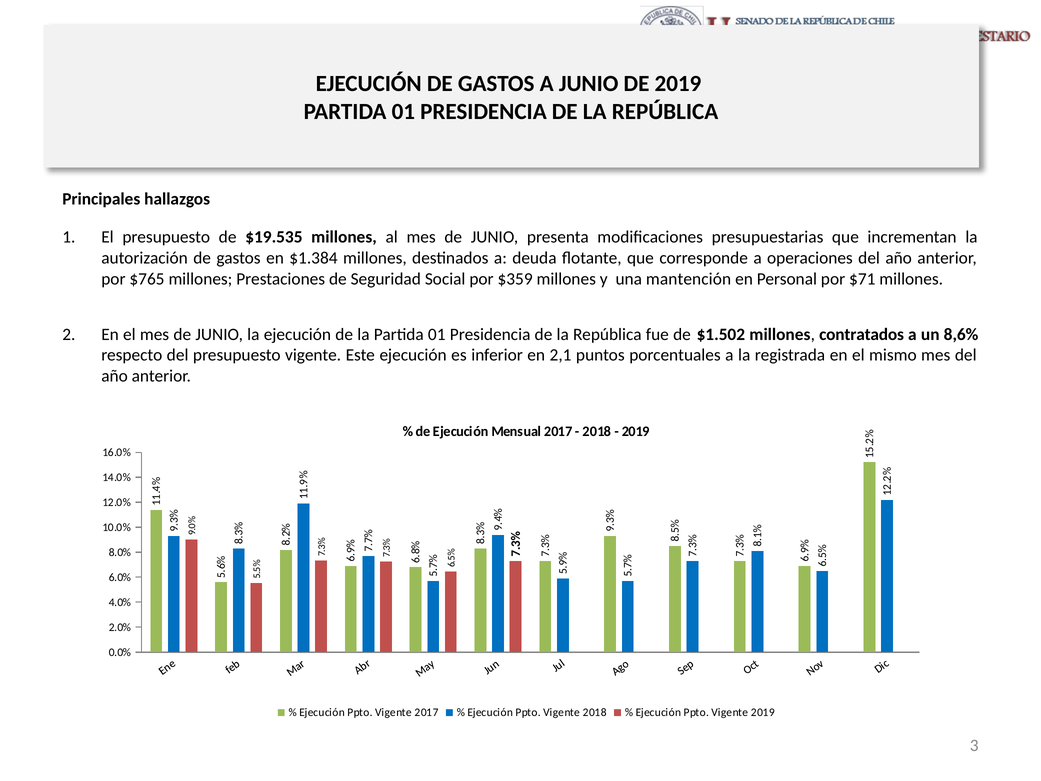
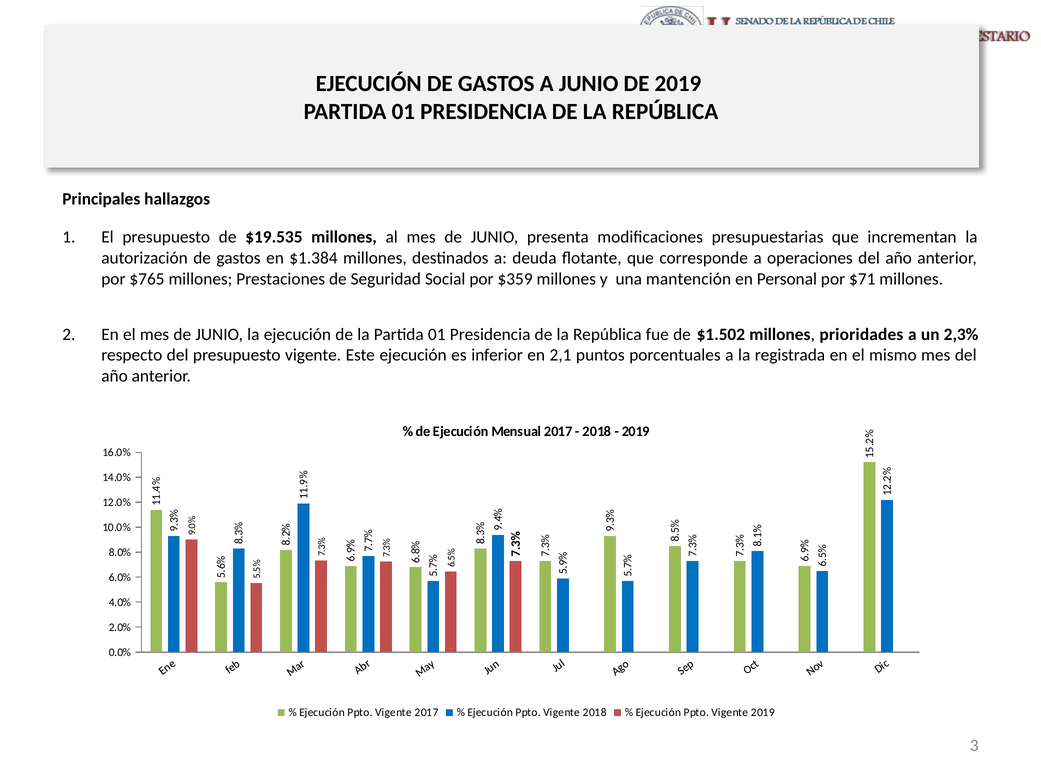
contratados: contratados -> prioridades (861, 334)
8,6%: 8,6% -> 2,3% (961, 334)
